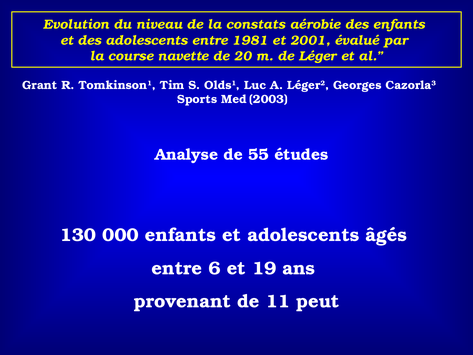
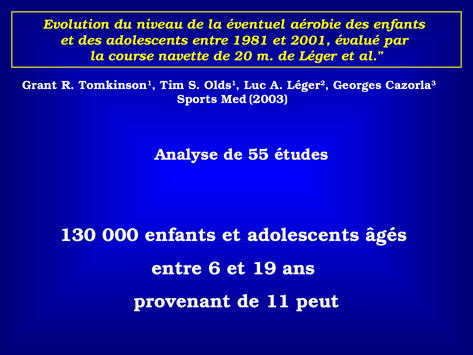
constats: constats -> éventuel (256, 25)
